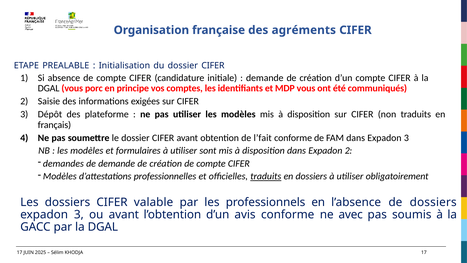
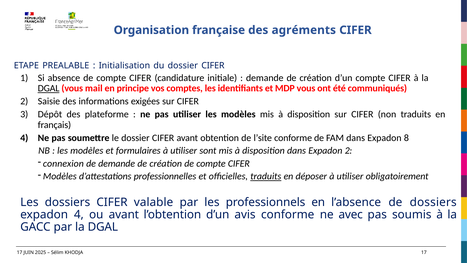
DGAL underline: none -> present (49, 88)
porc: porc -> mail (94, 88)
l’fait: l’fait -> l’site (263, 138)
dans Expadon 3: 3 -> 8 (406, 138)
demandes: demandes -> connexion (63, 163)
en dossiers: dossiers -> déposer (311, 176)
3: 3 -> 4 (79, 214)
